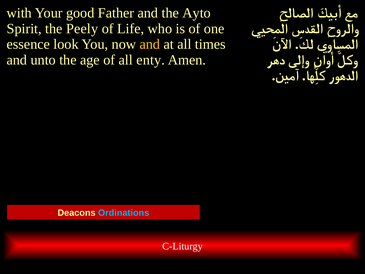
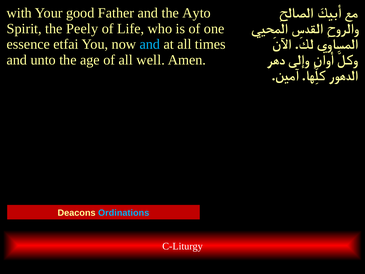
look: look -> etfai (66, 44)
and colour: yellow -> light blue (150, 44)
enty: enty -> well (151, 60)
